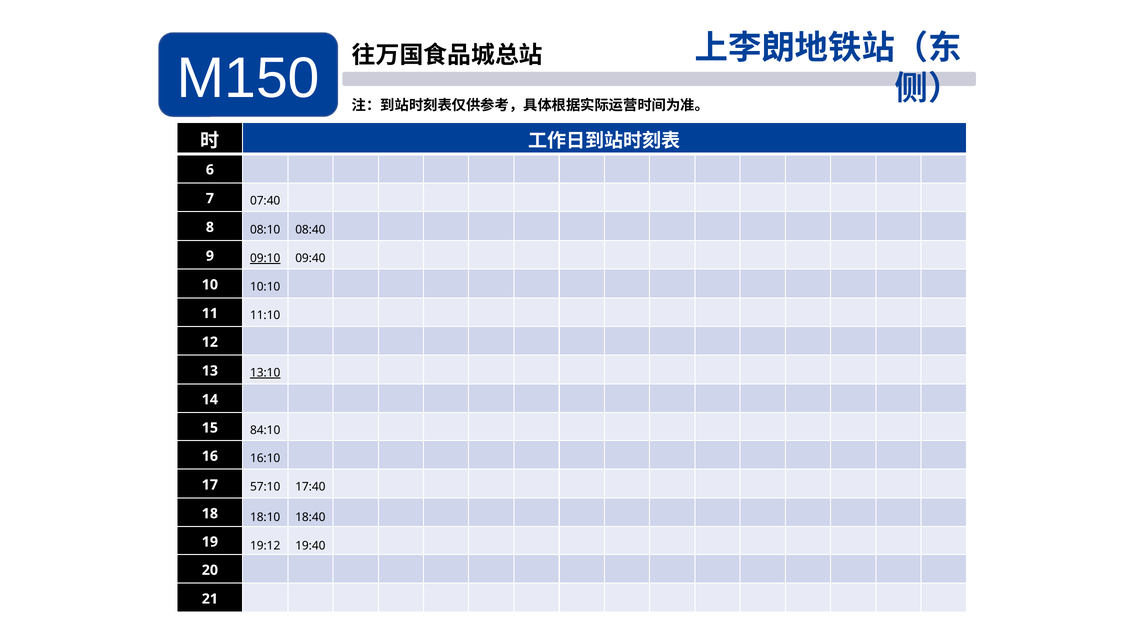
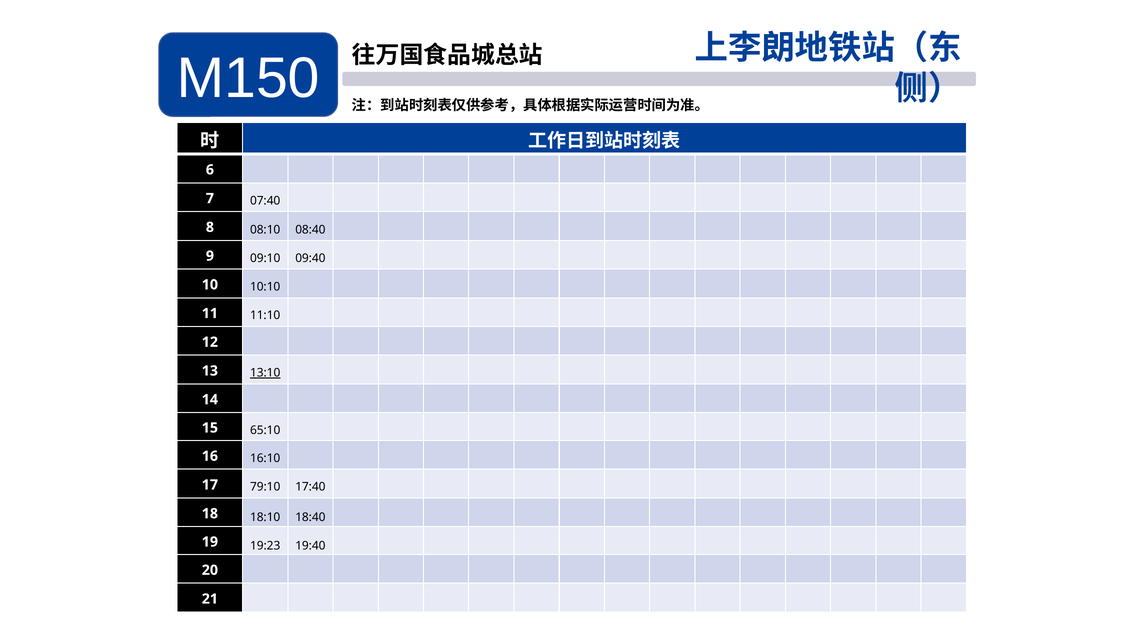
09:10 underline: present -> none (265, 258)
84:10: 84:10 -> 65:10 (265, 430)
57:10: 57:10 -> 79:10 (265, 487)
19:12: 19:12 -> 19:23 (265, 545)
